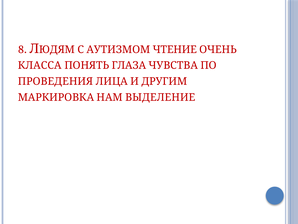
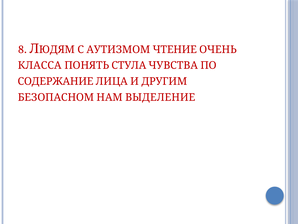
ГЛАЗА: ГЛАЗА -> СТУЛА (129, 65)
ПРОВЕДЕНИЯ: ПРОВЕДЕНИЯ -> СОДЕРЖАНИЕ (56, 81)
МАРКИРОВКА: МАРКИРОВКА -> БЕЗОПАСНОМ (56, 97)
